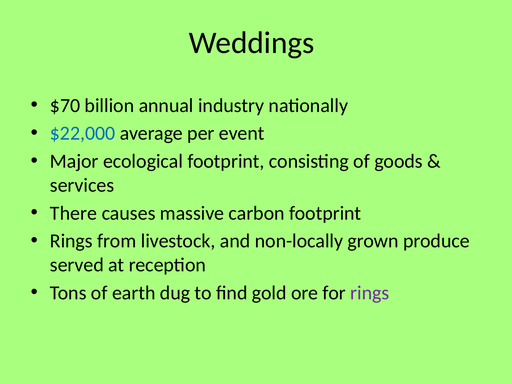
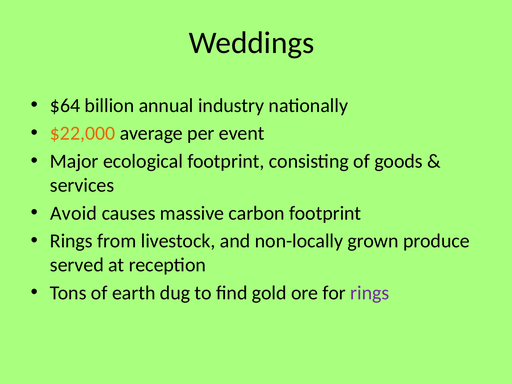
$70: $70 -> $64 (65, 106)
$22,000 colour: blue -> orange (83, 133)
There: There -> Avoid (74, 213)
